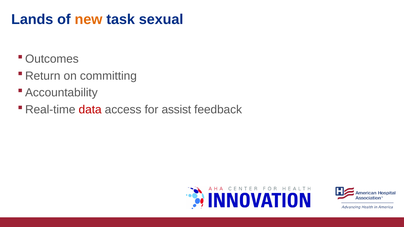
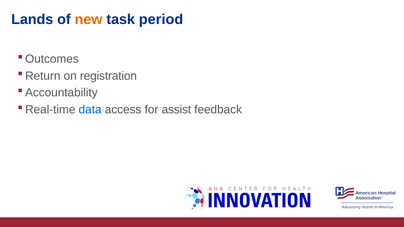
sexual: sexual -> period (161, 19)
committing: committing -> registration (108, 76)
data colour: red -> blue (90, 110)
